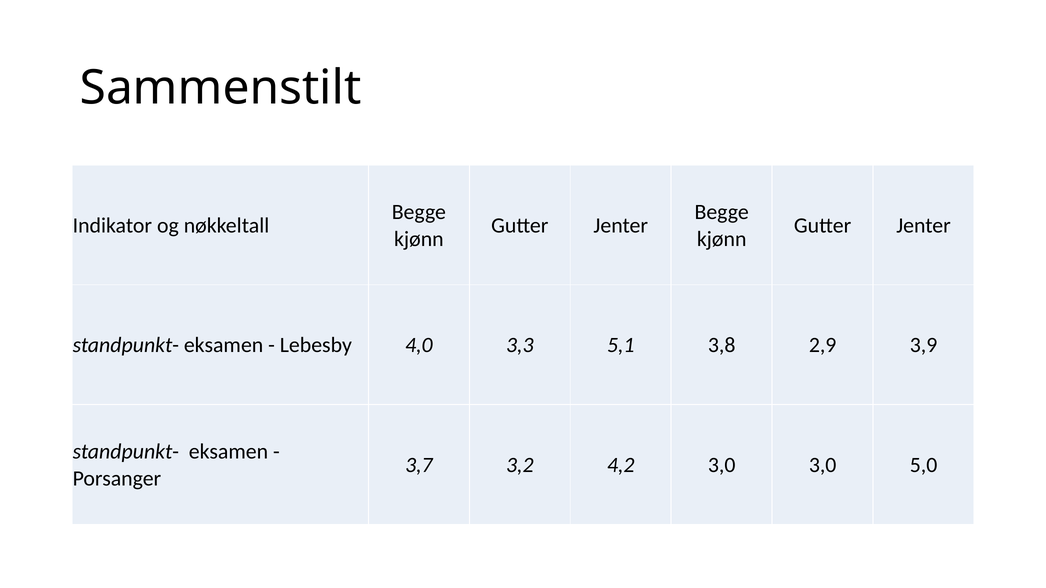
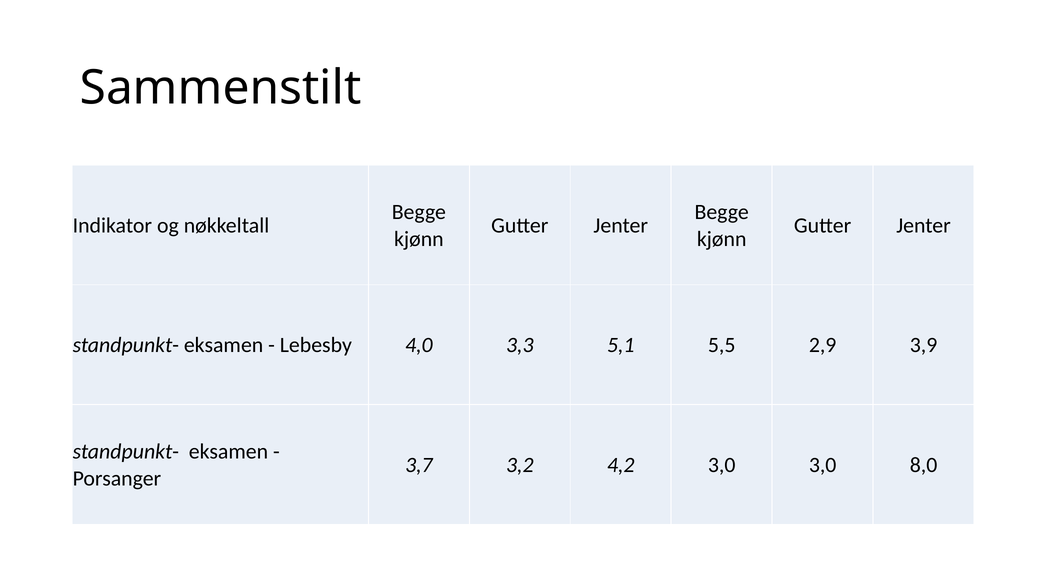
3,8: 3,8 -> 5,5 (722, 346)
5,0: 5,0 -> 8,0 (924, 465)
